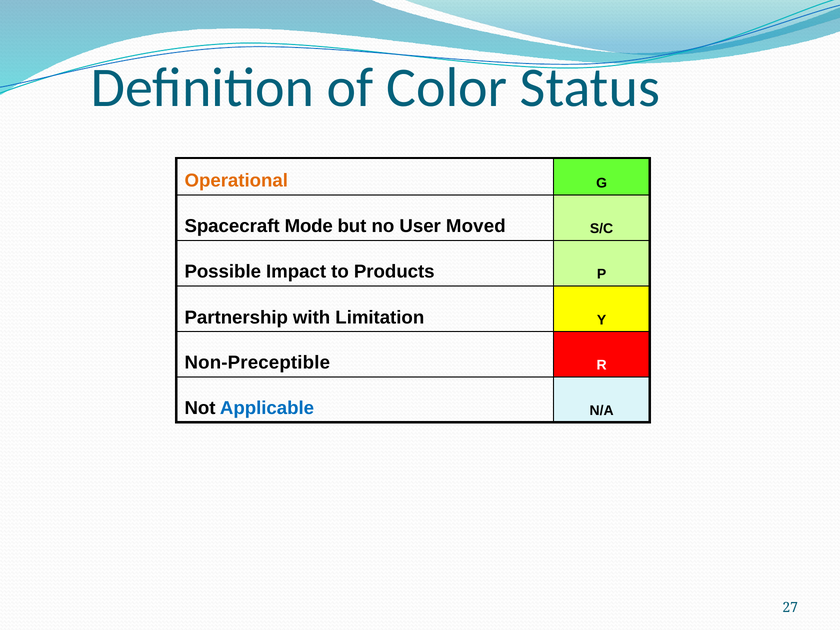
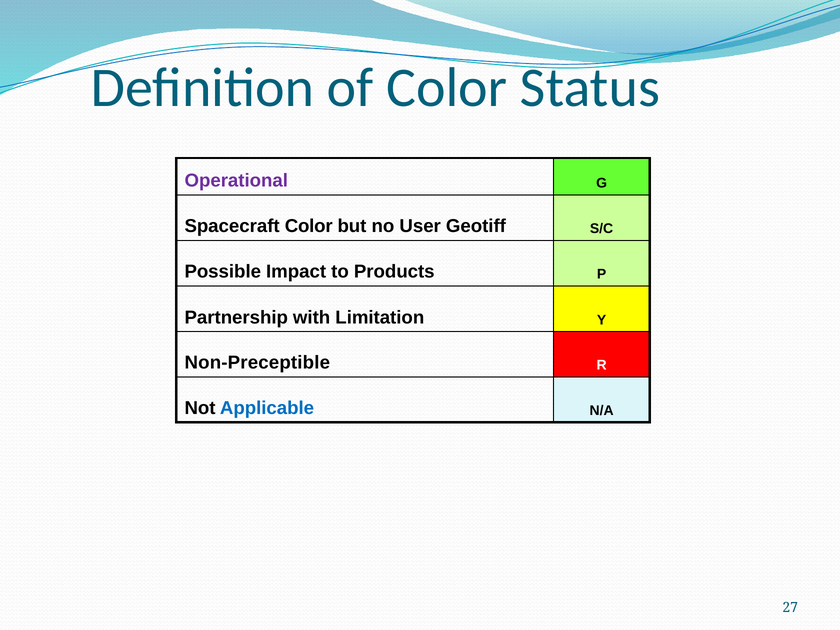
Operational colour: orange -> purple (236, 181)
Spacecraft Mode: Mode -> Color (309, 226)
Moved: Moved -> Geotiff (476, 226)
